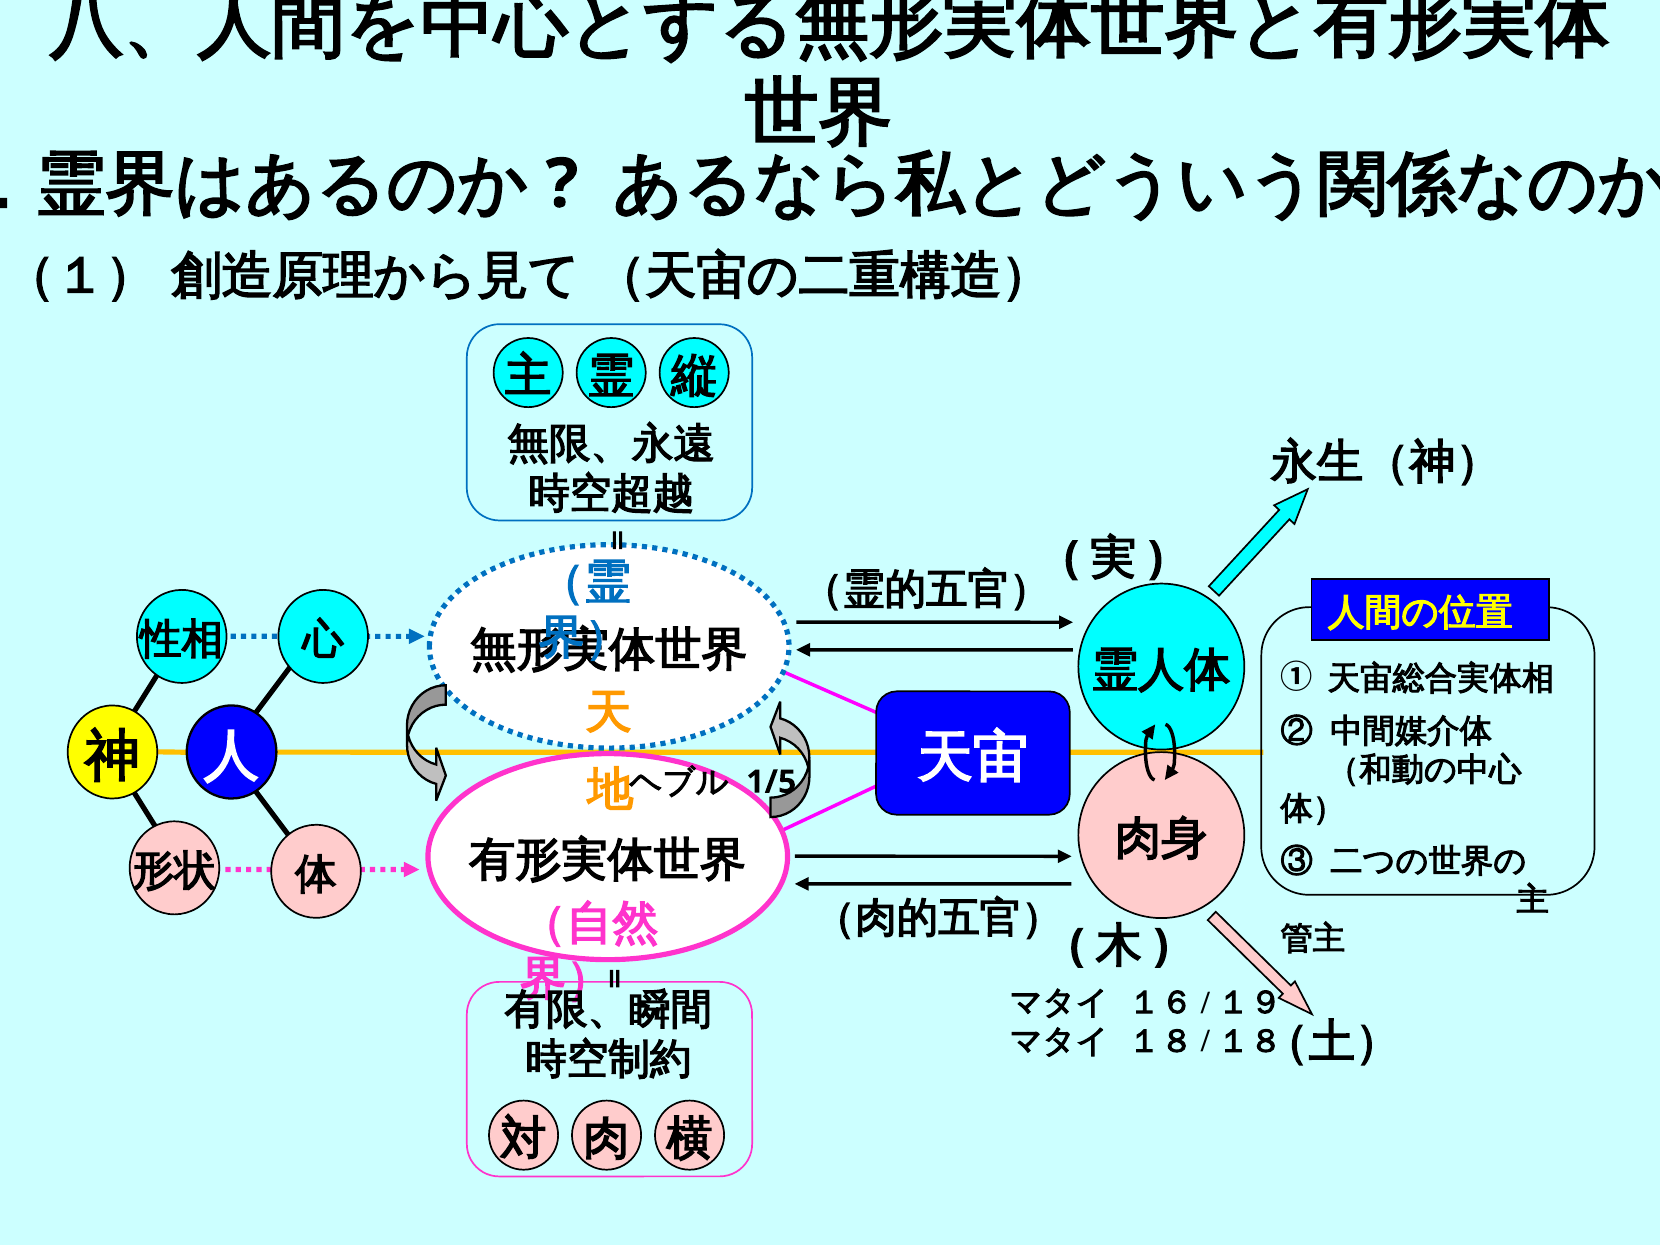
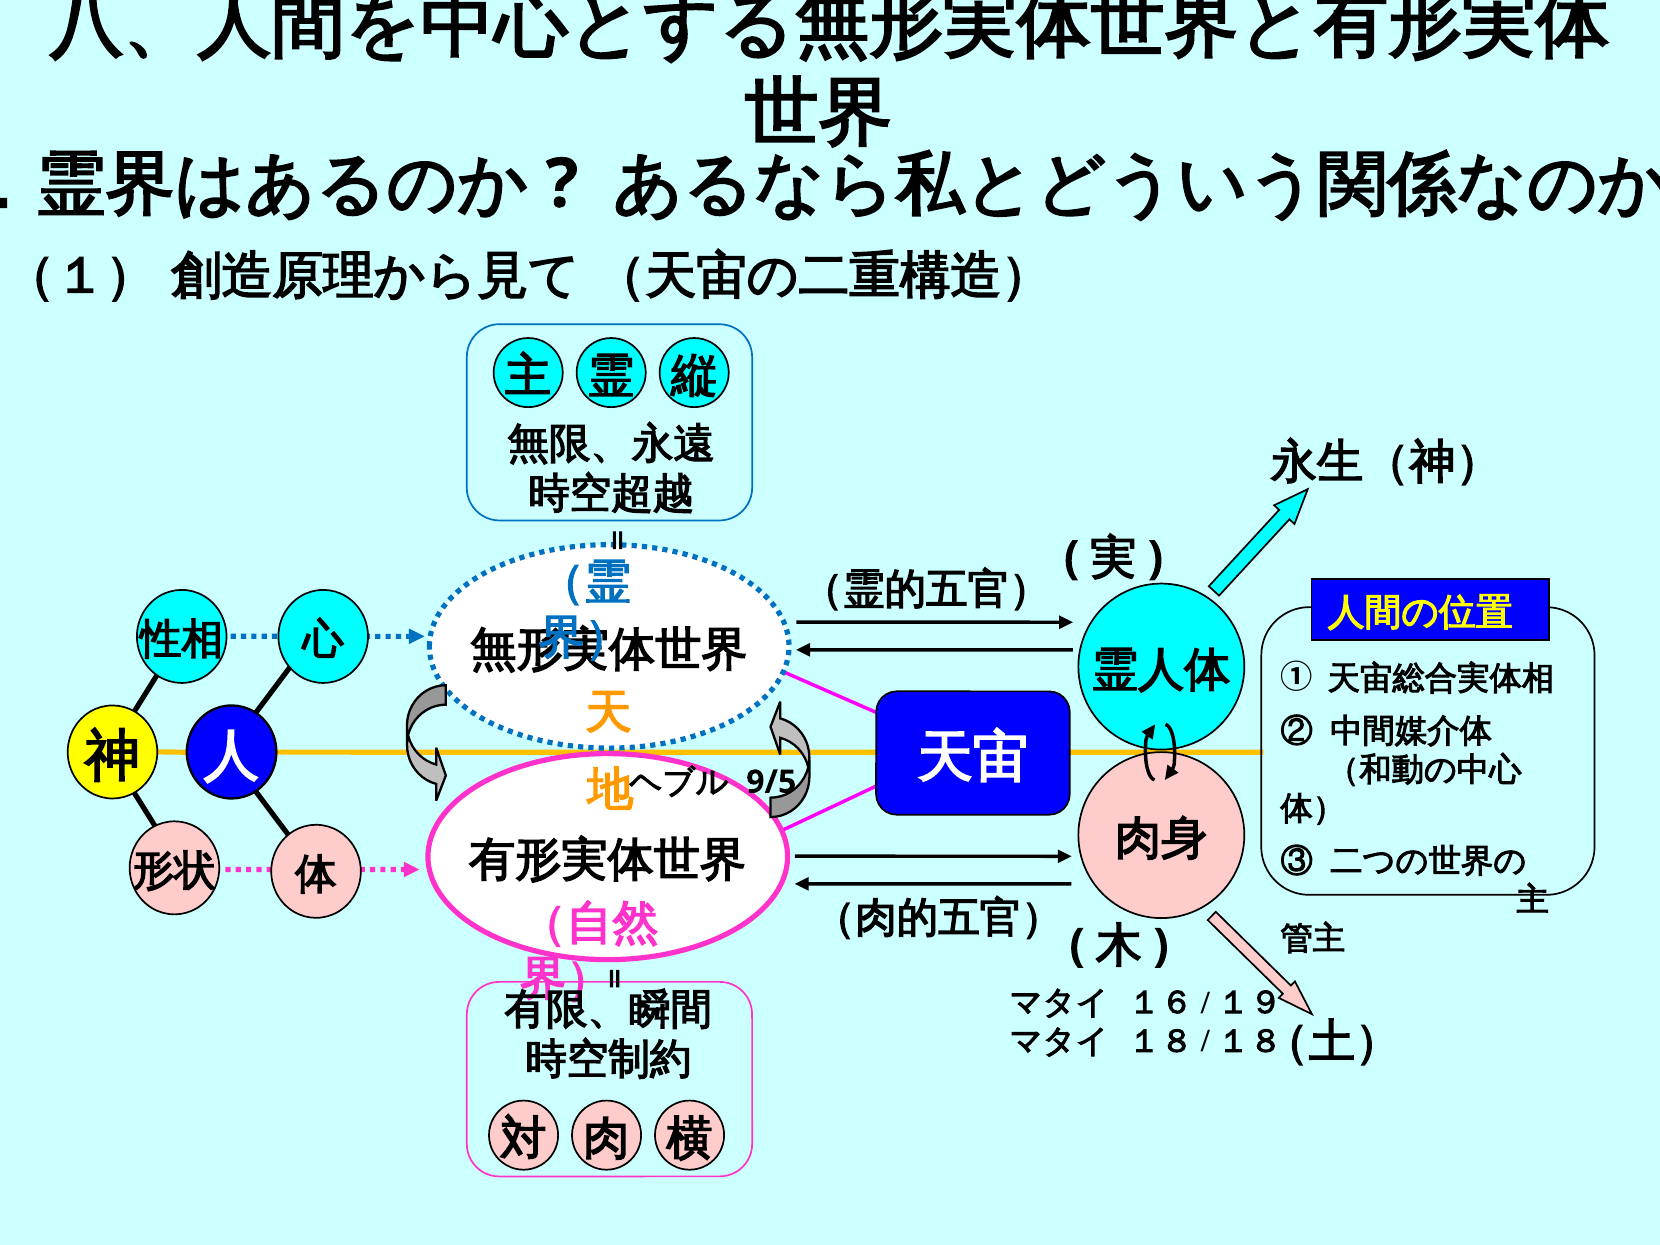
1/5: 1/5 -> 9/5 (771, 782)
